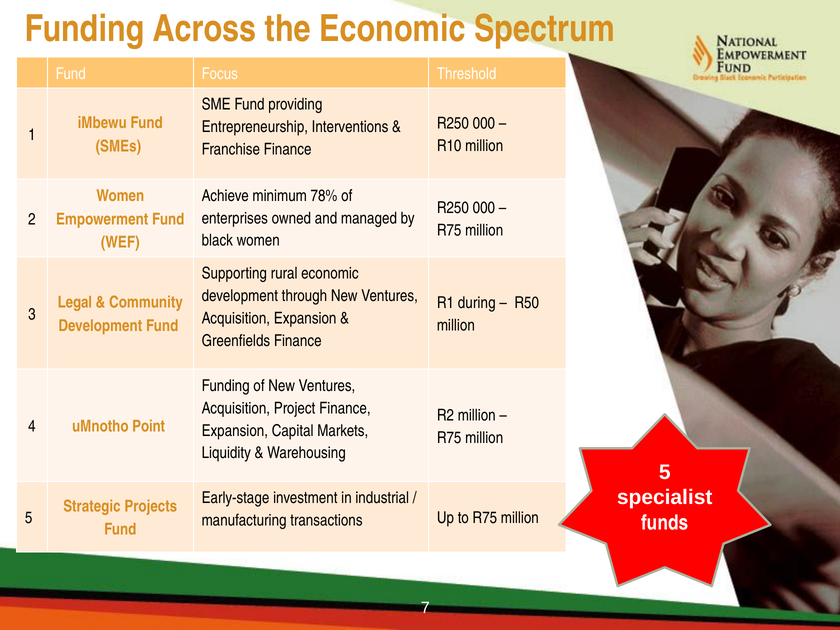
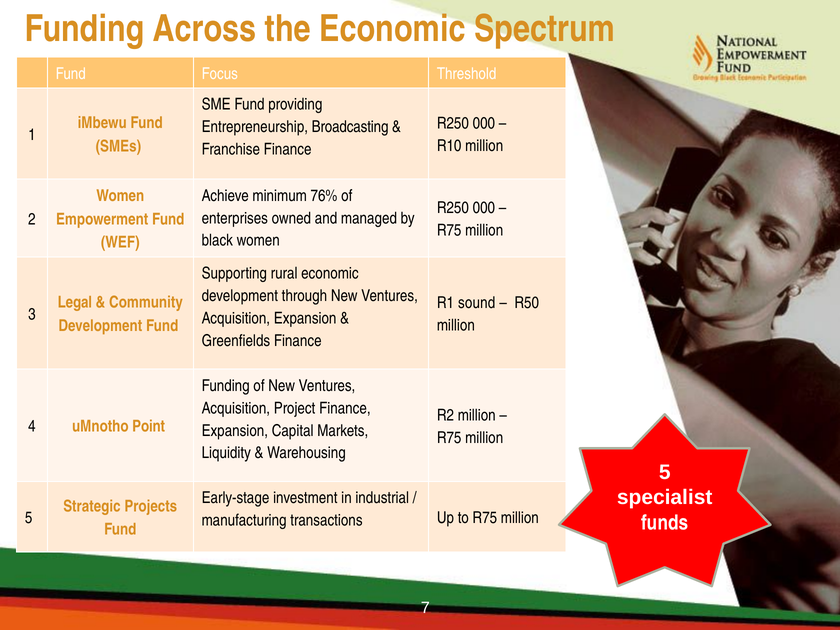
Interventions: Interventions -> Broadcasting (350, 127)
78%: 78% -> 76% (324, 196)
during: during -> sound (477, 303)
